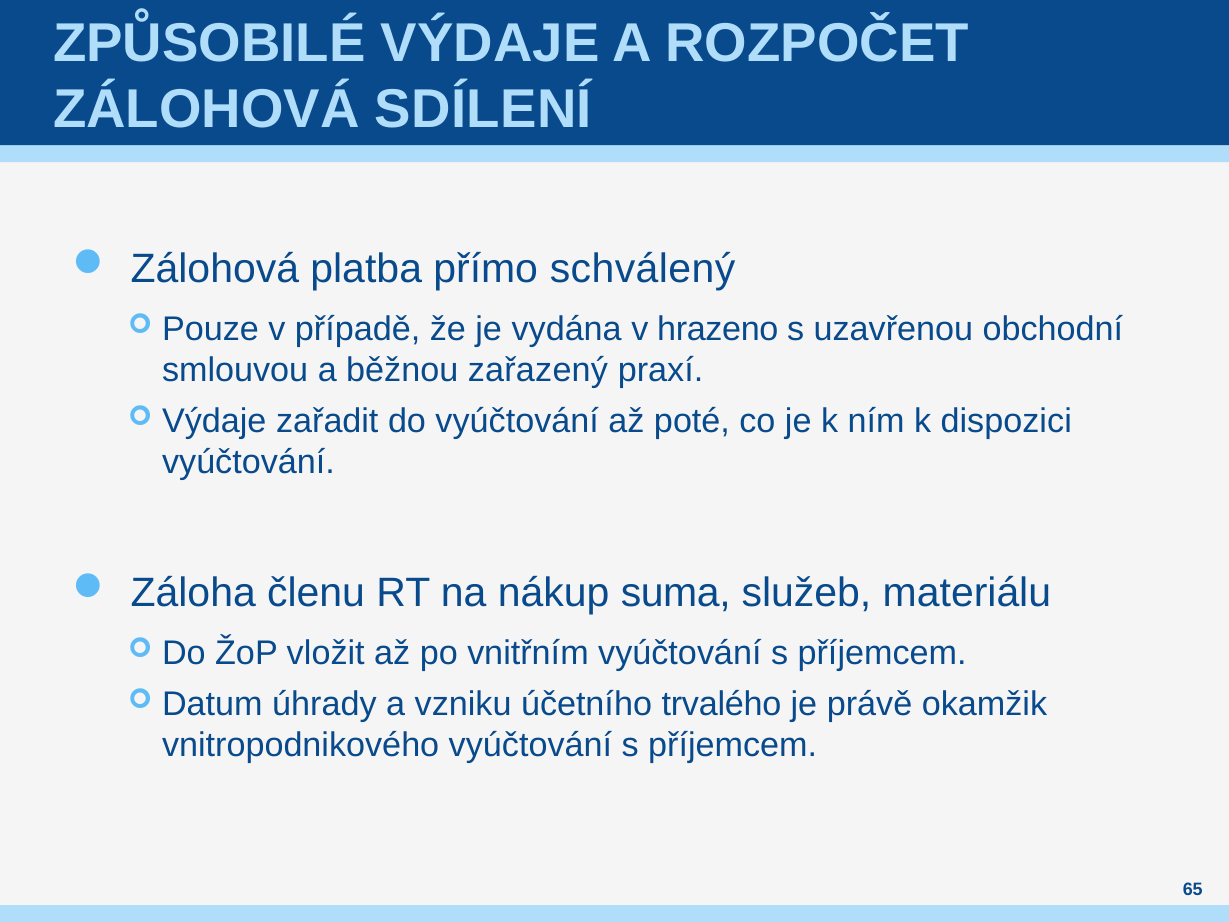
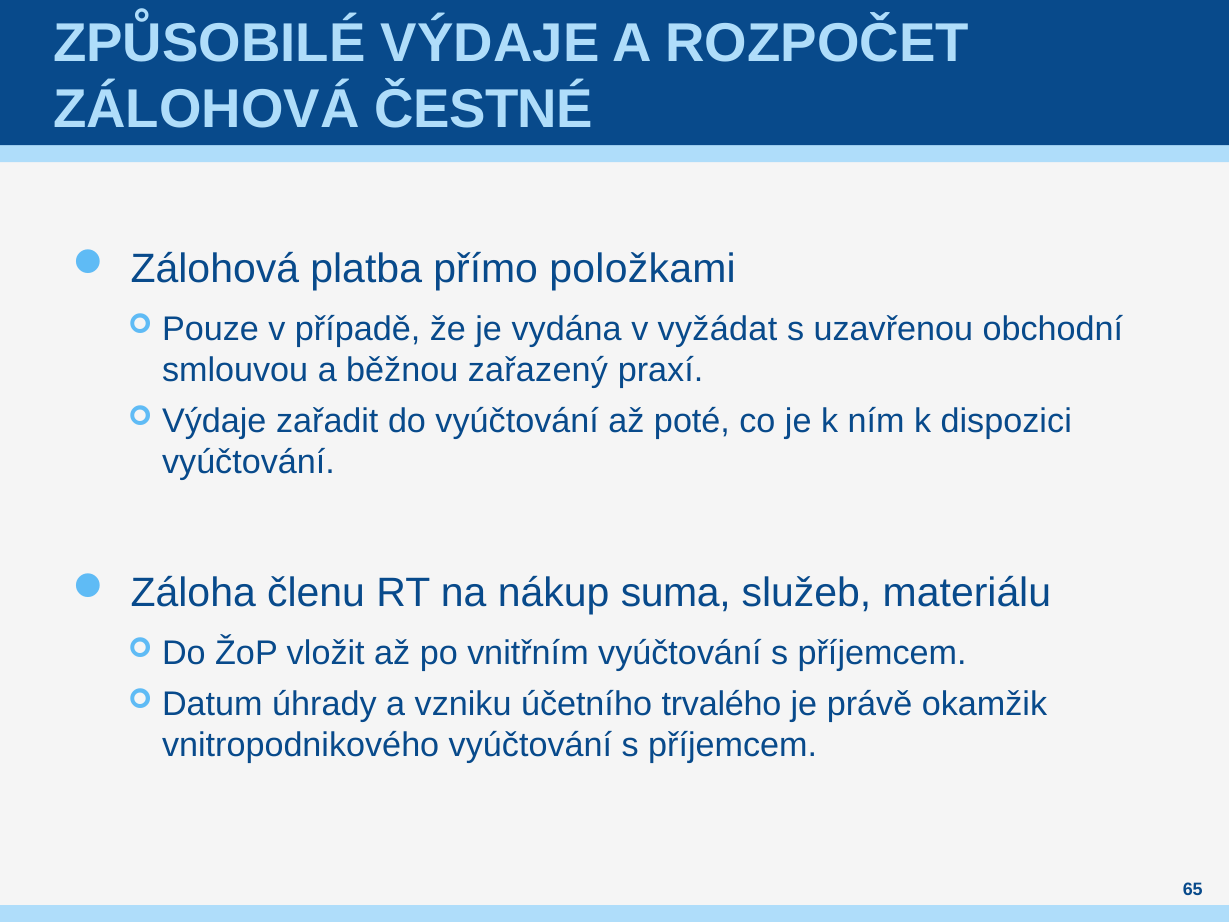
SDÍLENÍ: SDÍLENÍ -> ČESTNÉ (484, 109)
schválený: schválený -> položkami (643, 269)
hrazeno: hrazeno -> vyžádat (717, 329)
